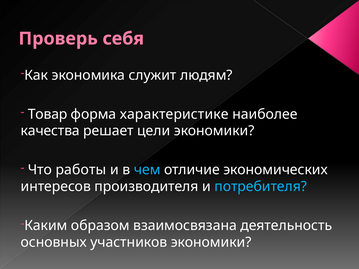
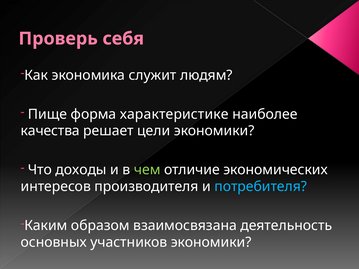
Товар: Товар -> Пище (48, 114)
работы: работы -> доходы (81, 170)
чем colour: light blue -> light green (147, 170)
